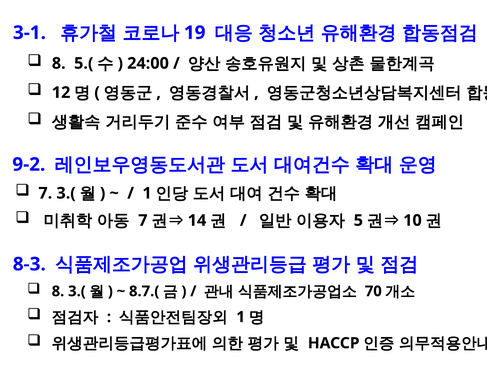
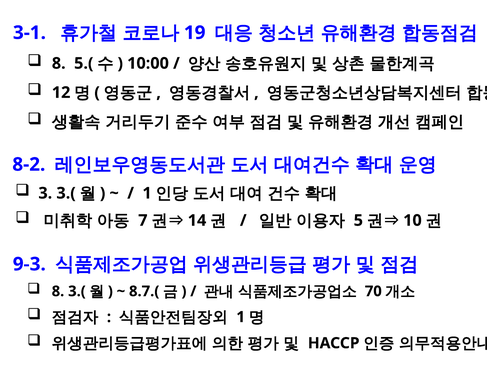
24:00: 24:00 -> 10:00 (148, 63)
9-2: 9-2 -> 8-2 (29, 165)
7: 7 -> 3 (45, 193)
8-3: 8-3 -> 9-3 (29, 264)
